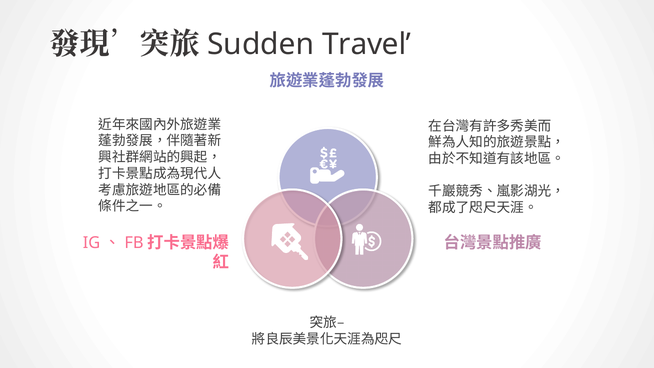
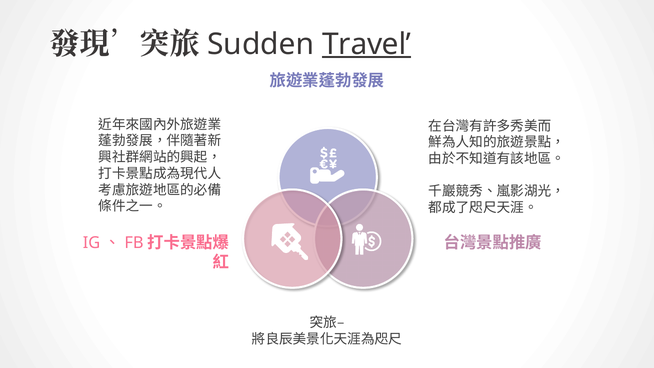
Travel underline: none -> present (367, 44)
